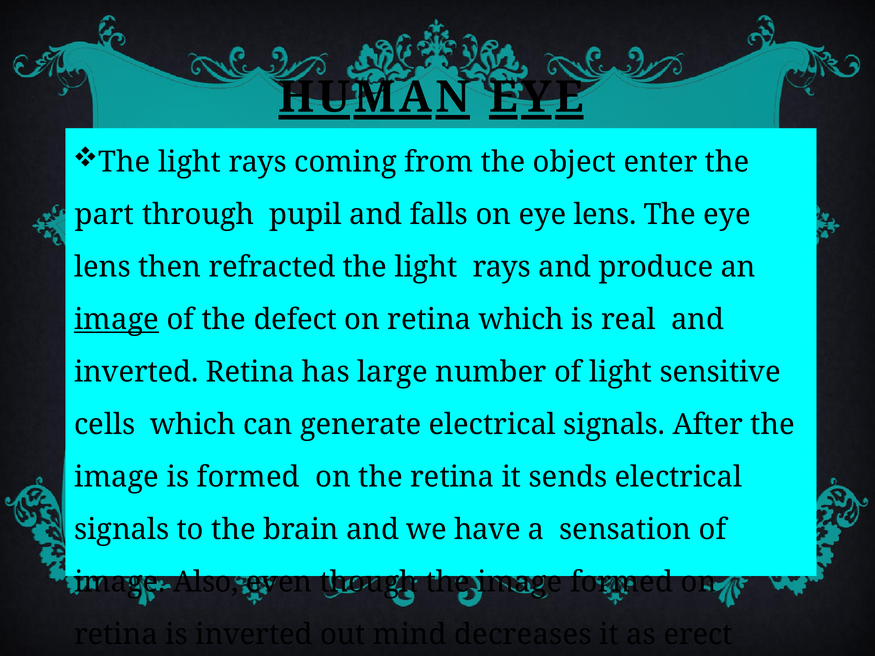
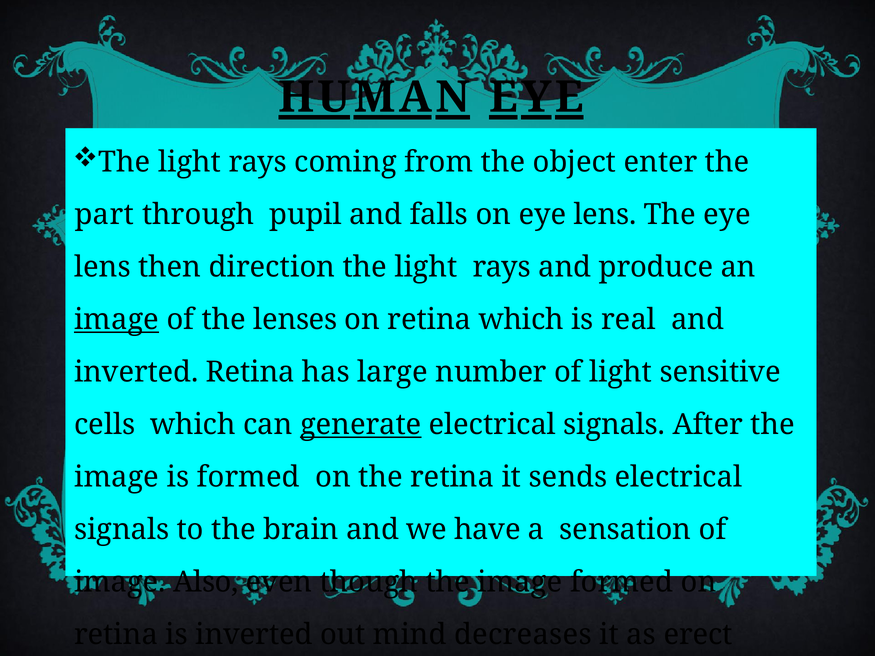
refracted: refracted -> direction (272, 267)
defect: defect -> lenses (295, 320)
generate underline: none -> present (361, 425)
